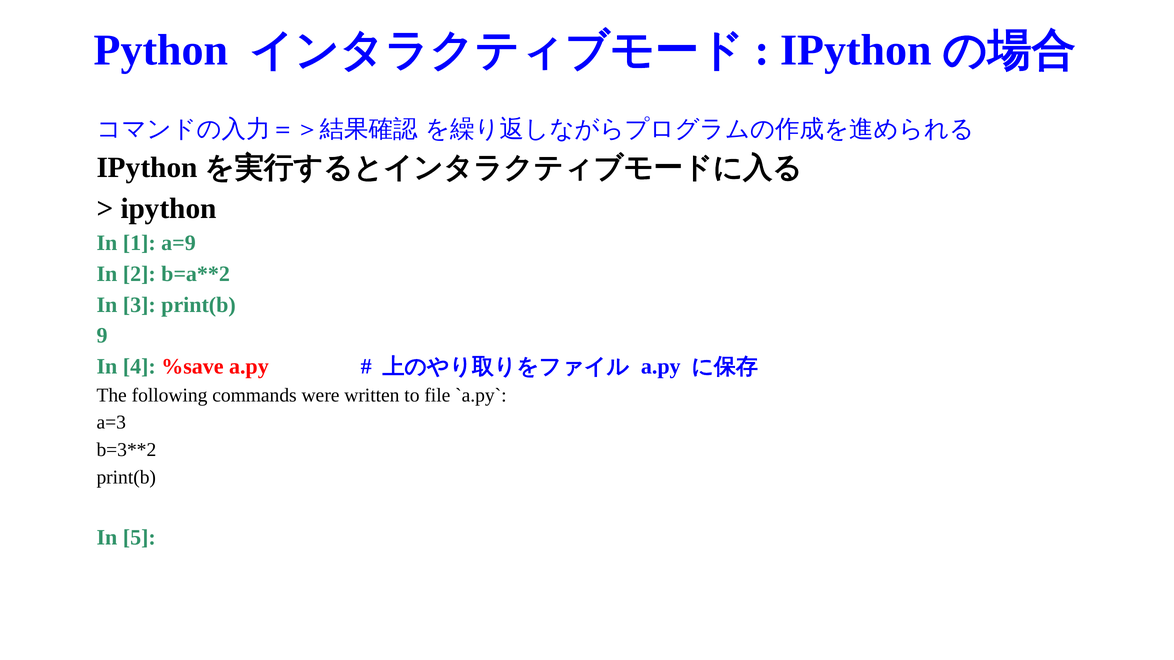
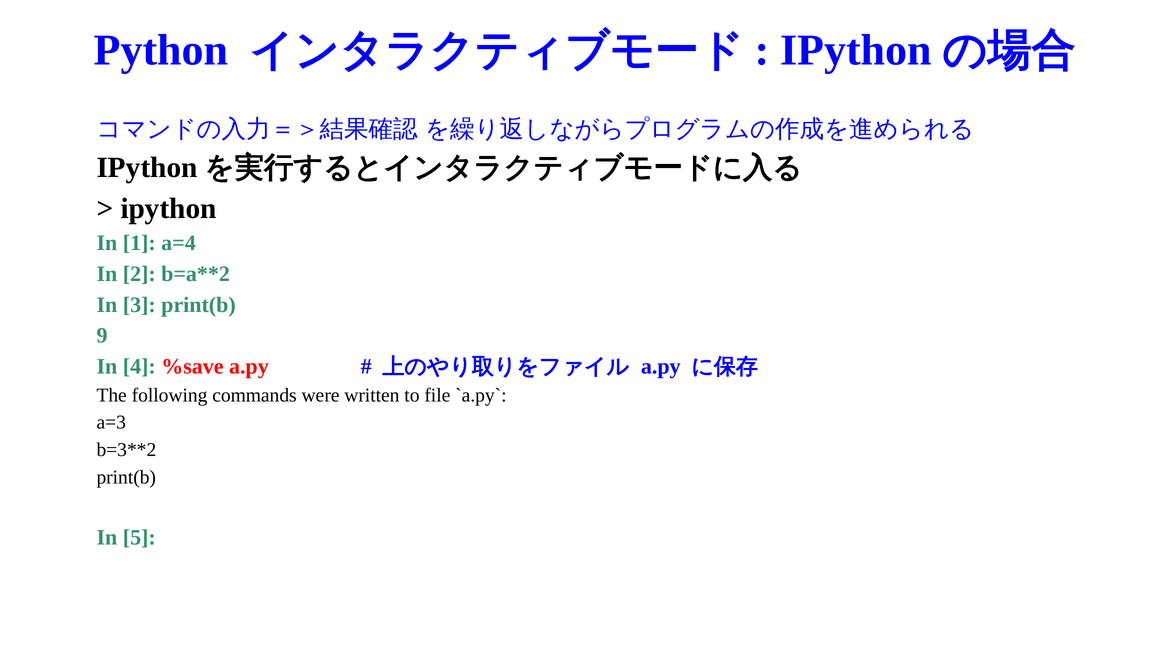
a=9: a=9 -> a=4 (179, 243)
